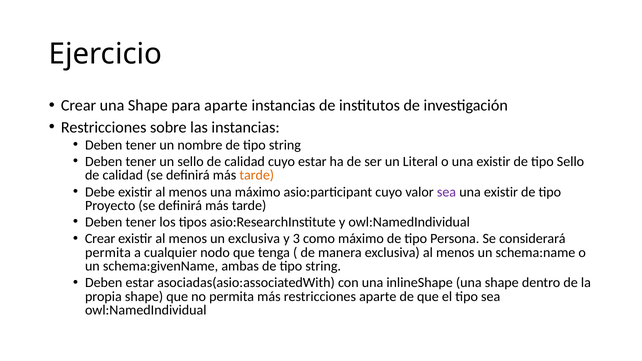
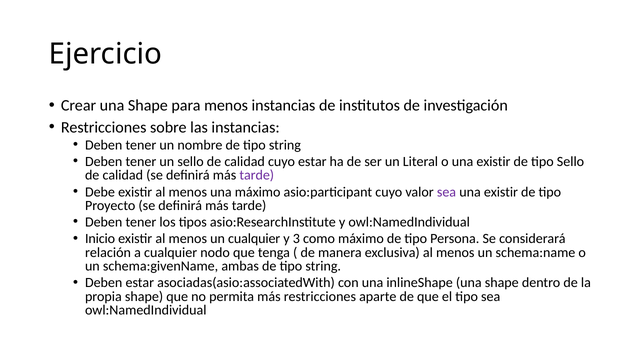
para aparte: aparte -> menos (226, 106)
tarde colour: orange -> purple (257, 175)
Crear: Crear -> Inicio (100, 239)
un exclusiva: exclusiva -> cualquier (254, 239)
permita: permita -> relación (108, 253)
